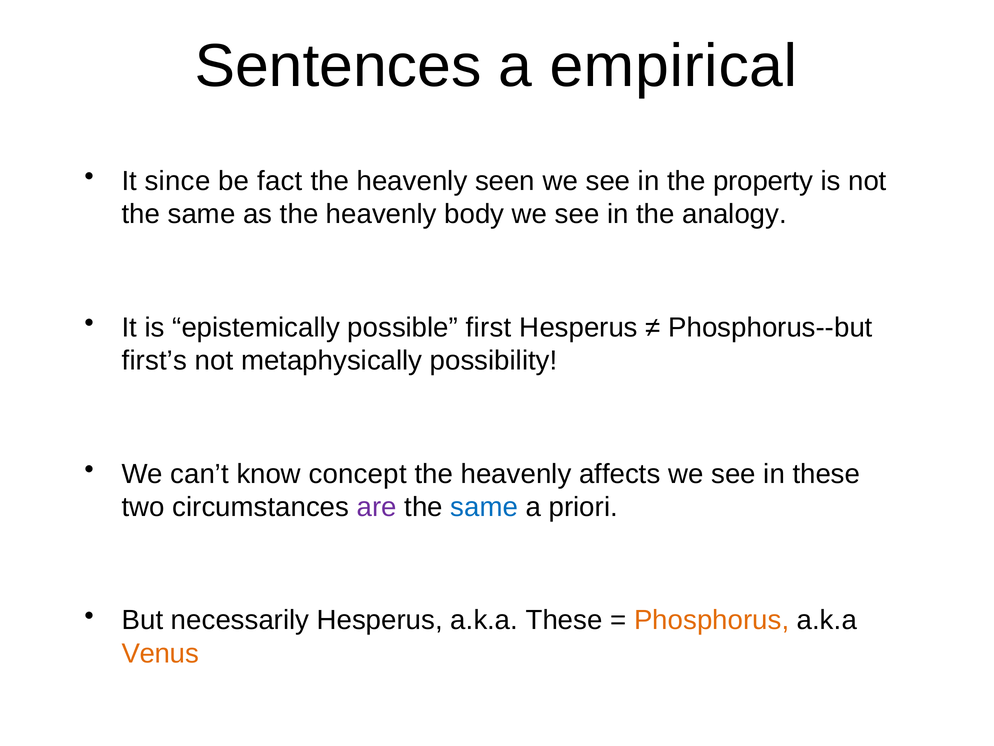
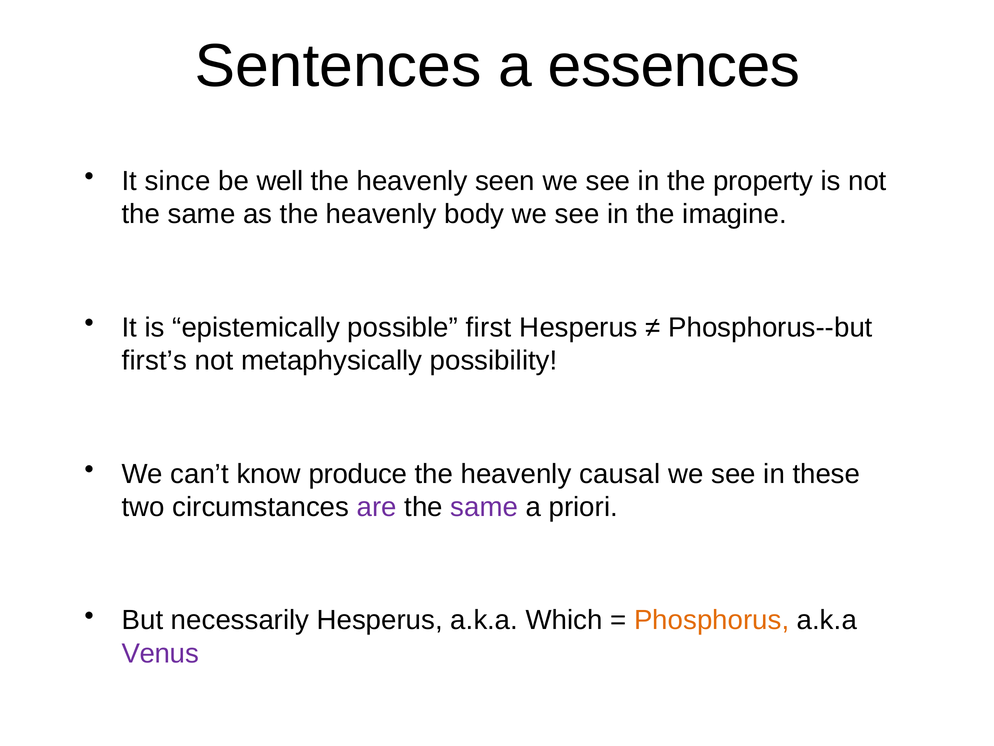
empirical: empirical -> essences (674, 66)
fact: fact -> well (280, 181)
analogy: analogy -> imagine (735, 214)
concept: concept -> produce (358, 474)
affects: affects -> causal (620, 474)
same colour: blue -> purple (484, 507)
a.k.a These: These -> Which (564, 620)
Venus colour: orange -> purple (160, 653)
